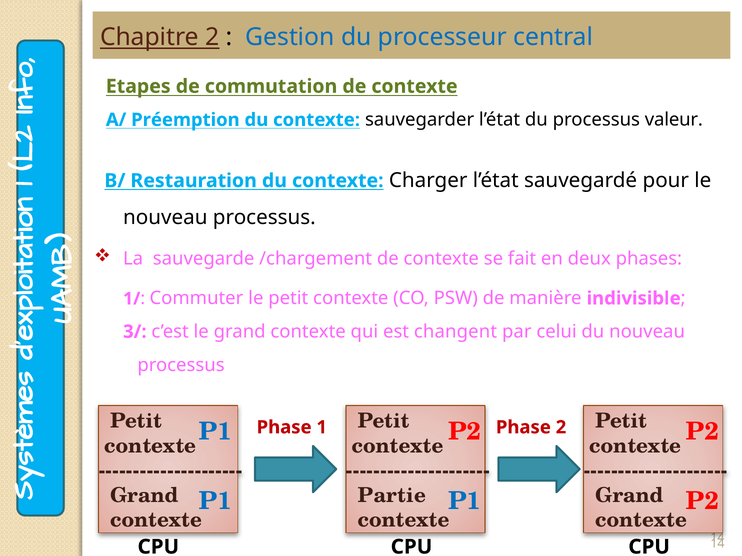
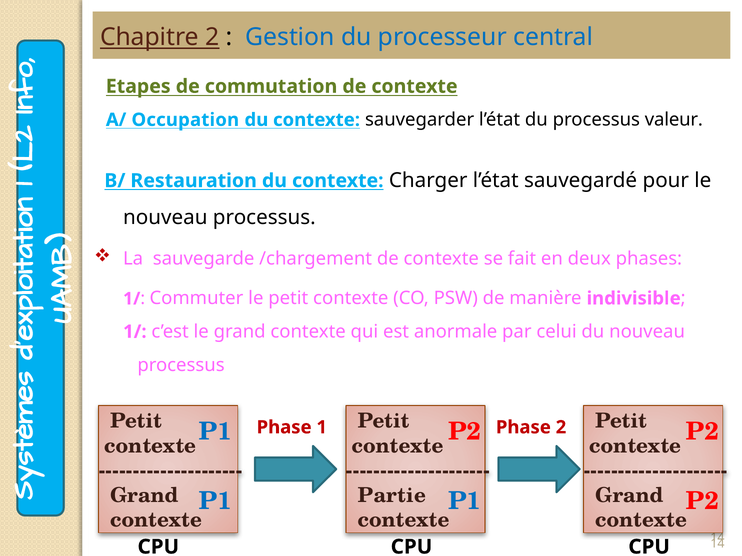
Préemption: Préemption -> Occupation (185, 120)
3/: 3/ -> 1/ (135, 332)
changent: changent -> anormale (456, 332)
